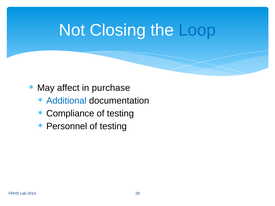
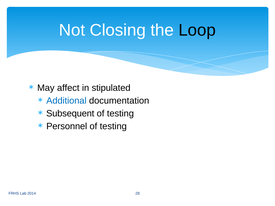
Loop colour: blue -> black (197, 30)
purchase: purchase -> stipulated (111, 88)
Compliance: Compliance -> Subsequent (70, 114)
